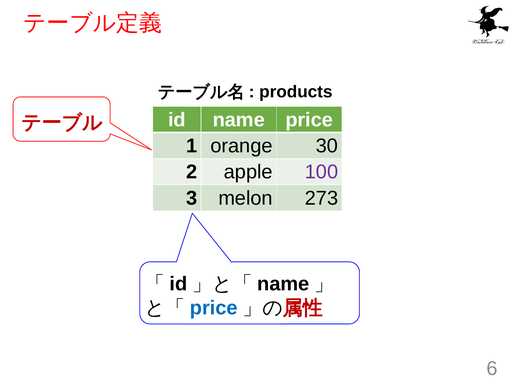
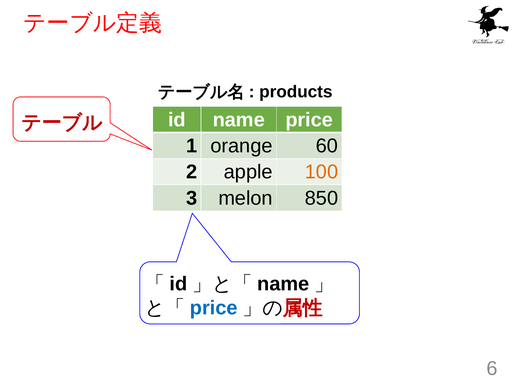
30: 30 -> 60 (327, 146)
100 colour: purple -> orange (321, 172)
273: 273 -> 850 (321, 198)
